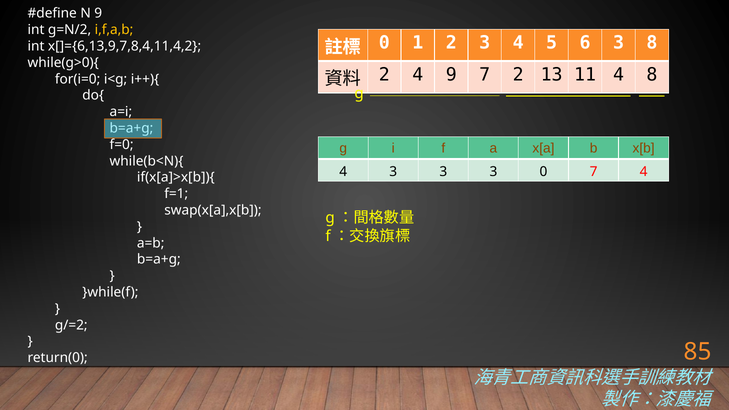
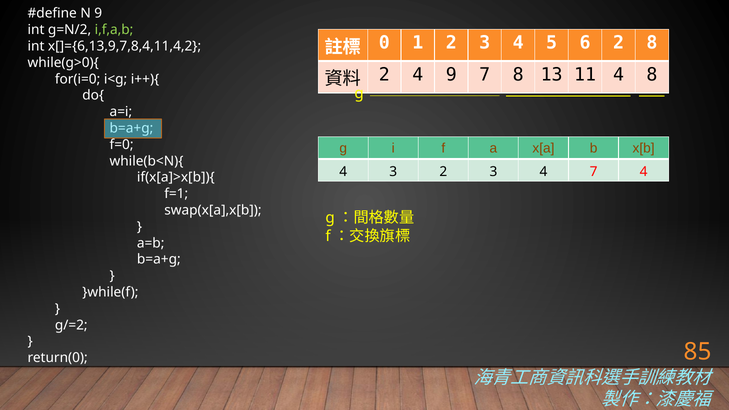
i,f,a,b colour: yellow -> light green (114, 30)
6 3: 3 -> 2 (619, 43)
7 2: 2 -> 8 (518, 75)
4 3 3: 3 -> 2 (443, 172)
0: 0 -> 4 (543, 172)
